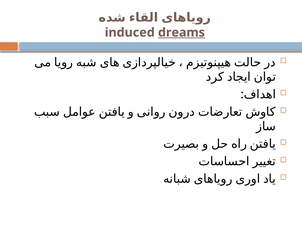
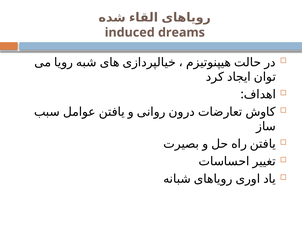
dreams underline: present -> none (181, 33)
